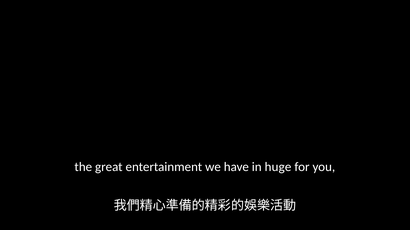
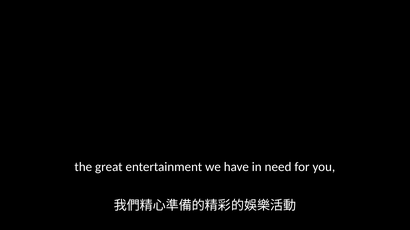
huge: huge -> need (278, 167)
